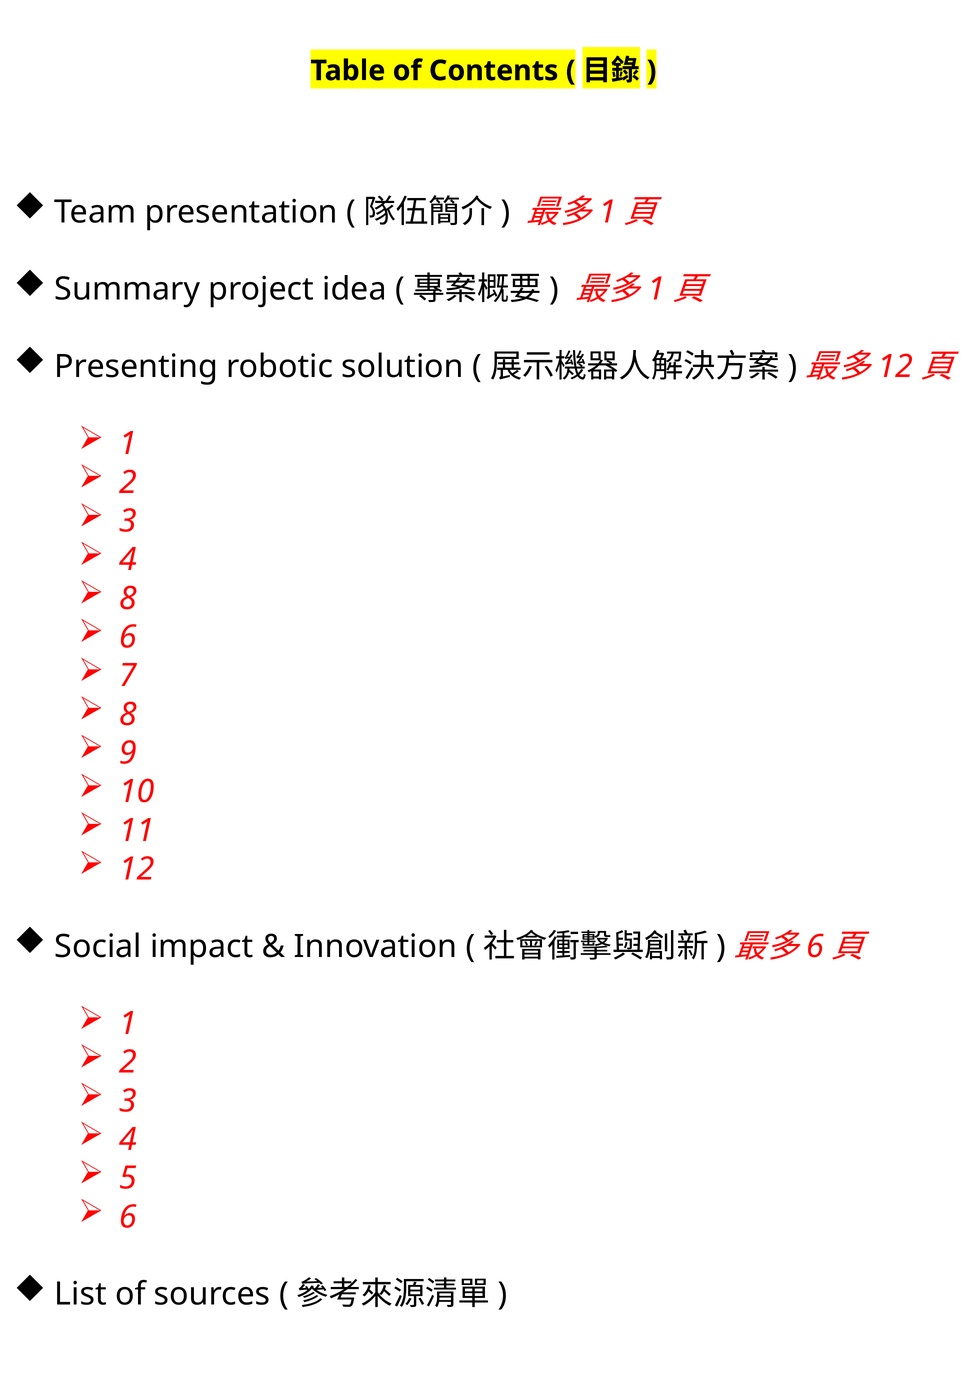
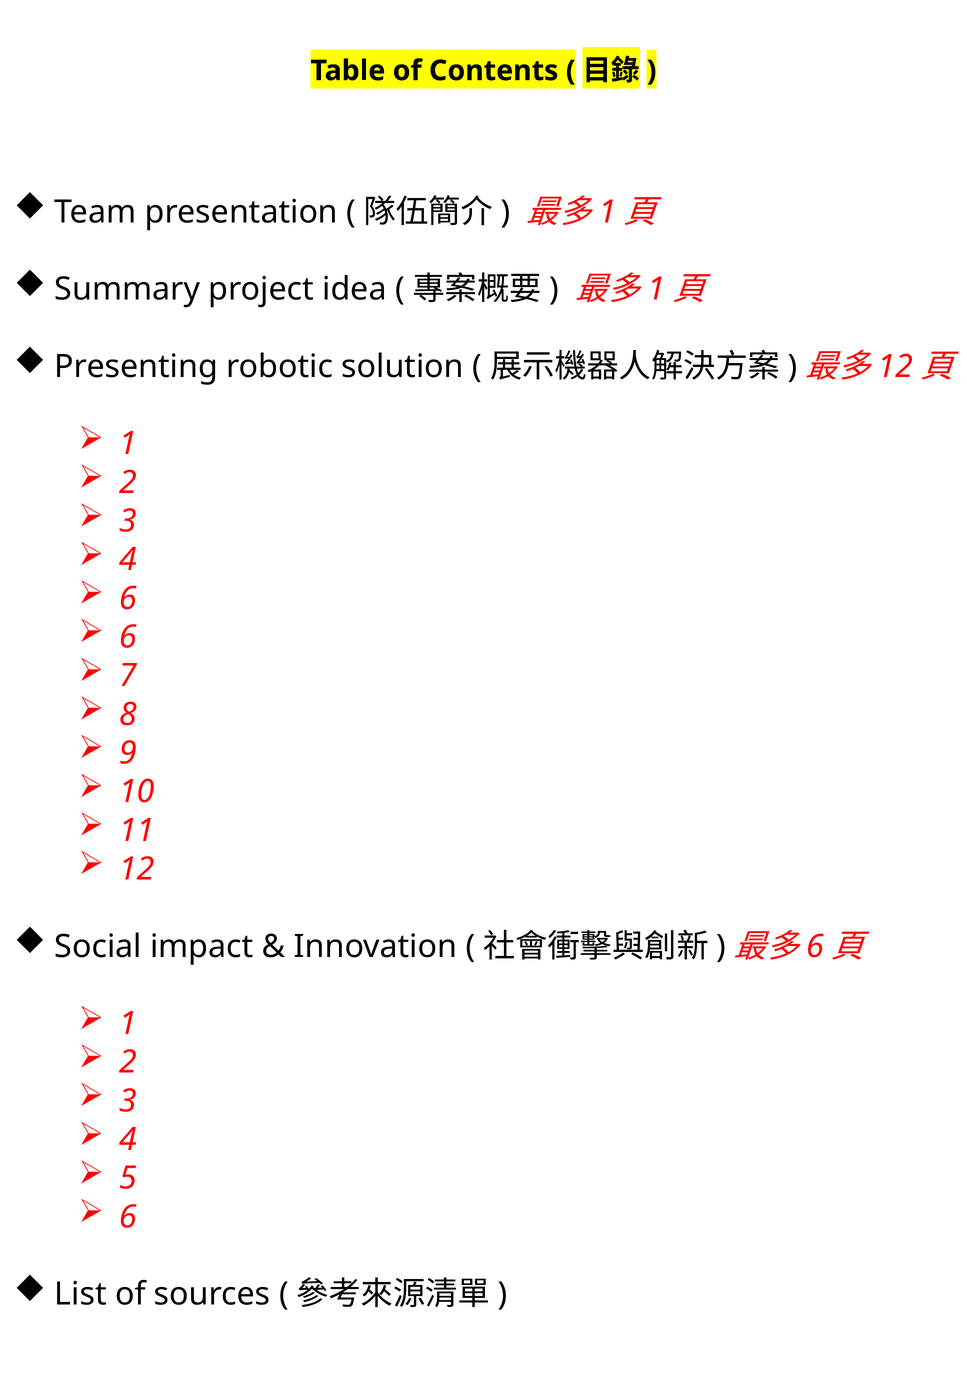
8: 8 -> 6 (128, 599)
